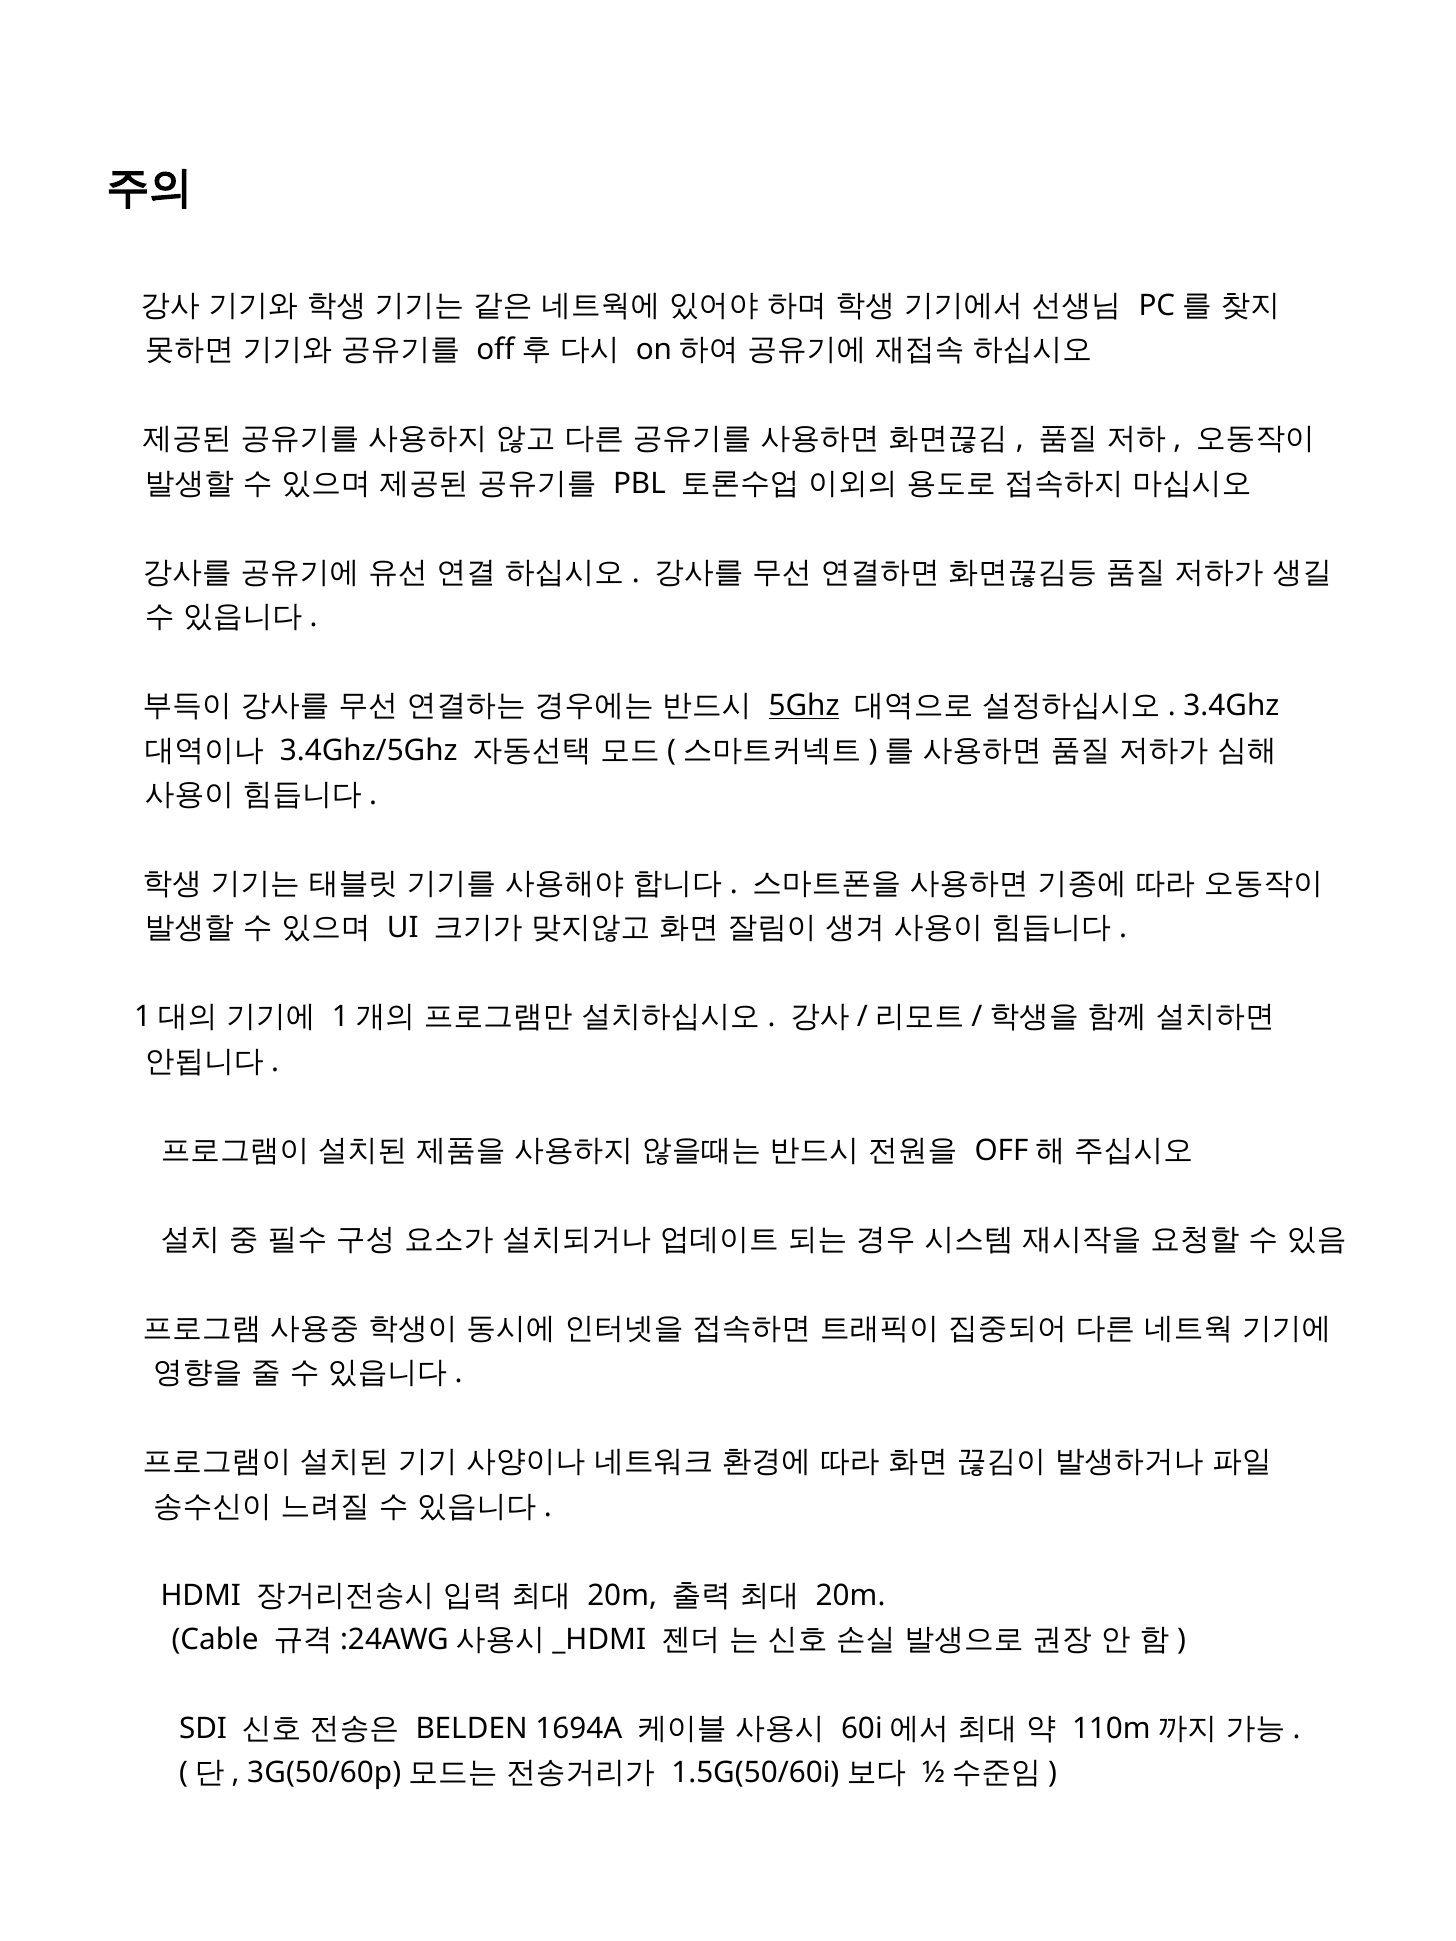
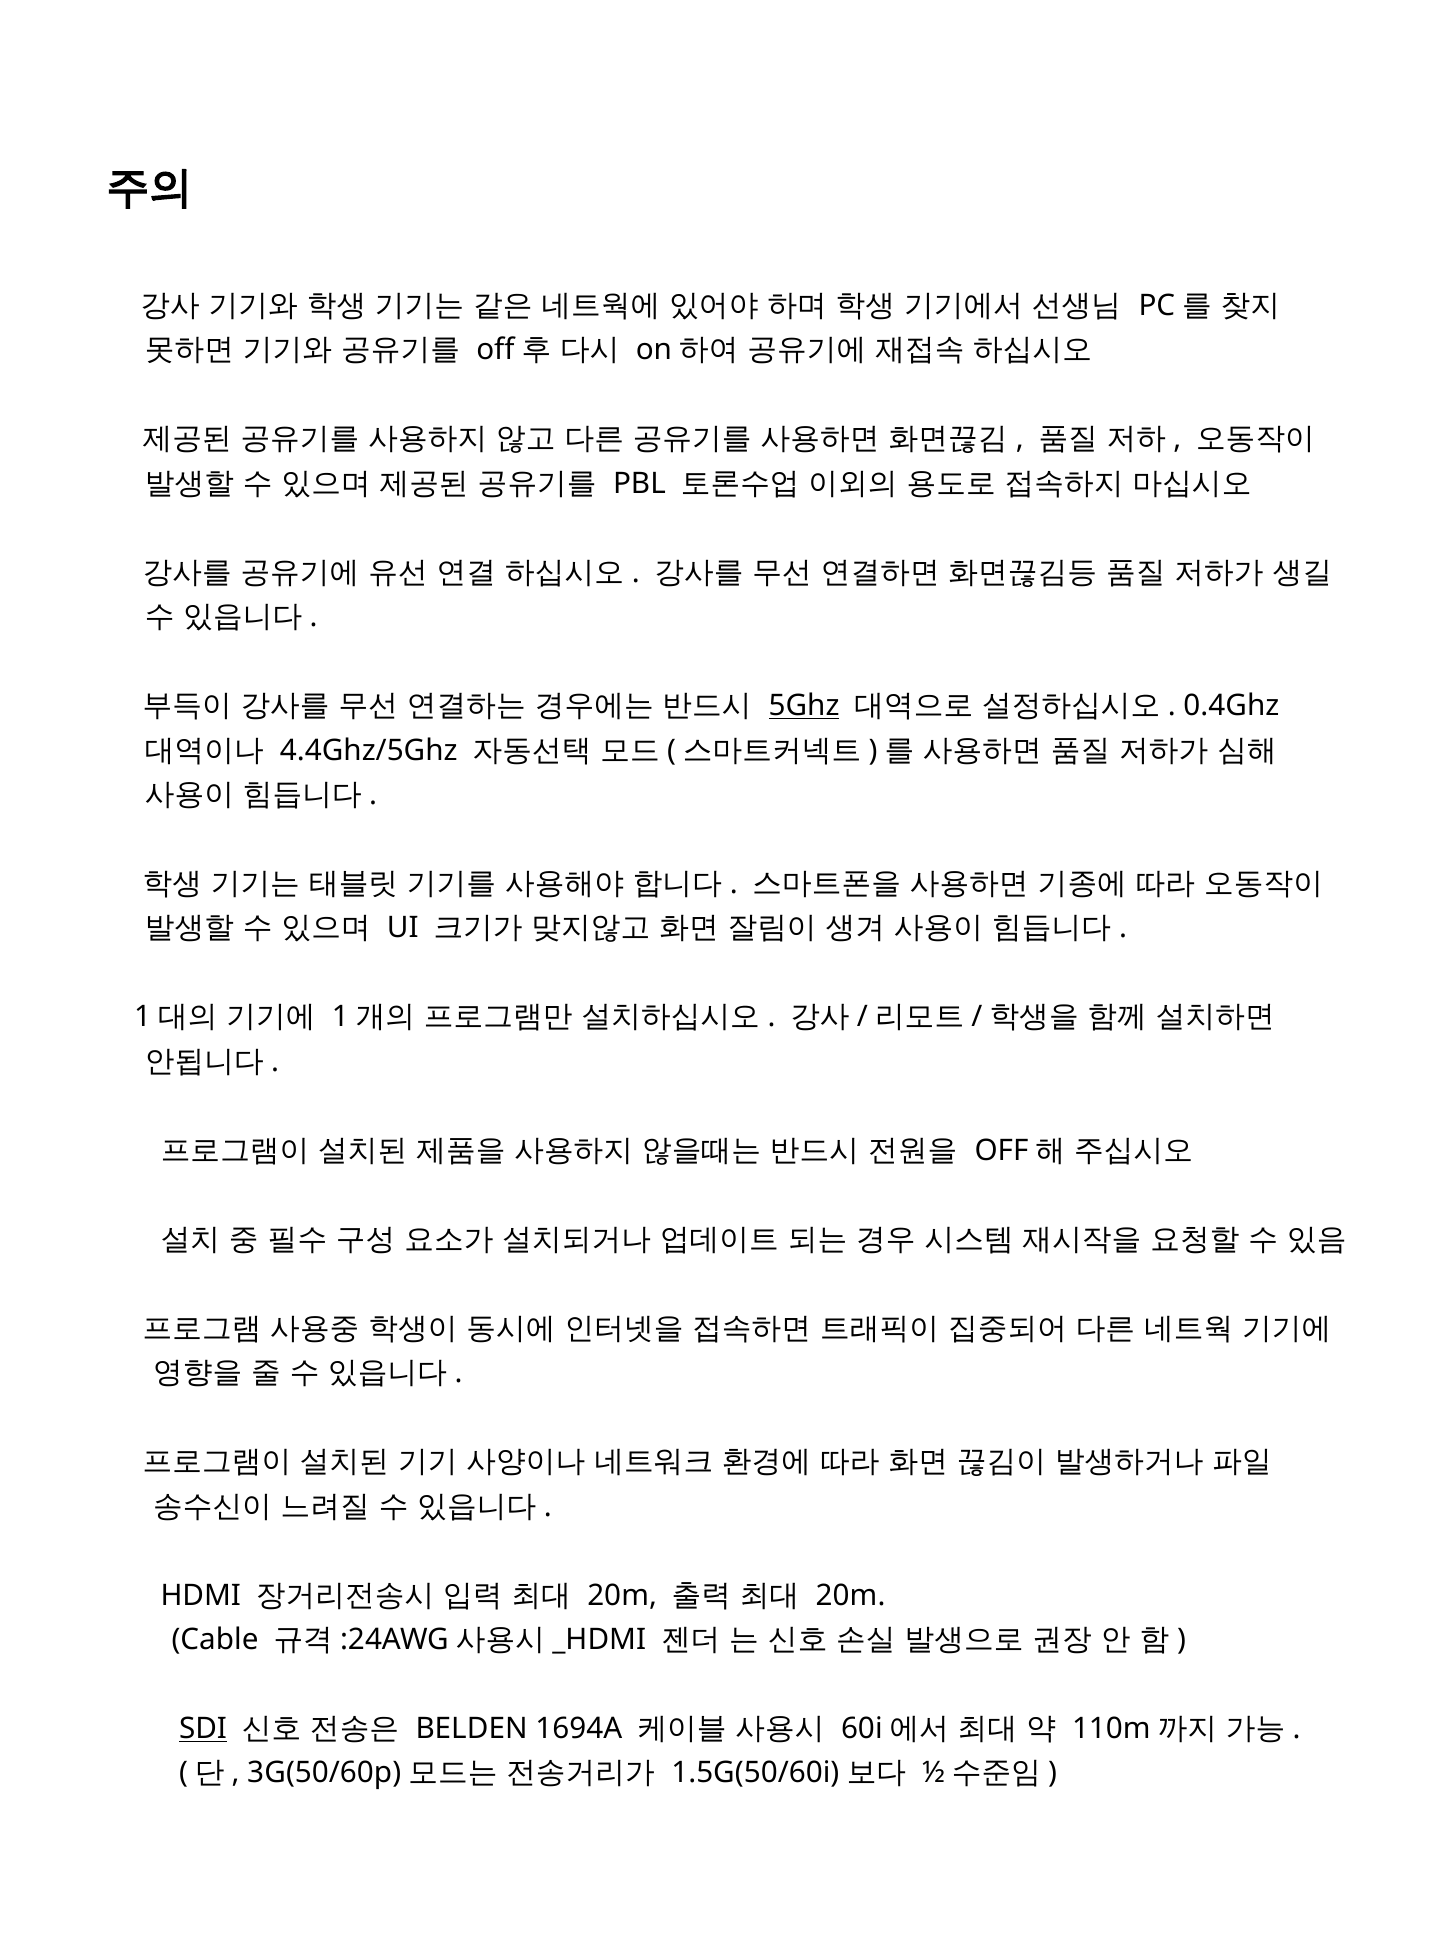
3.4Ghz: 3.4Ghz -> 0.4Ghz (1231, 706)
3.4Ghz/5Ghz: 3.4Ghz/5Ghz -> 4.4Ghz/5Ghz (369, 750)
SDI underline: none -> present (203, 1729)
